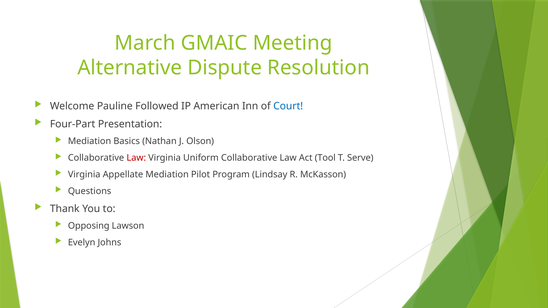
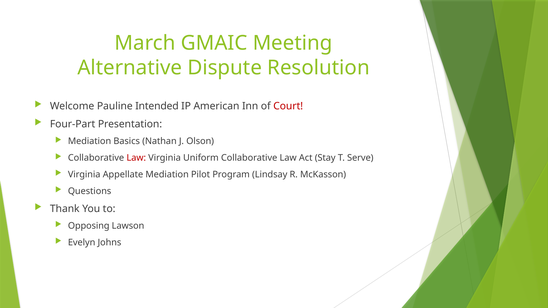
Followed: Followed -> Intended (157, 106)
Court colour: blue -> red (288, 106)
Tool: Tool -> Stay (325, 158)
